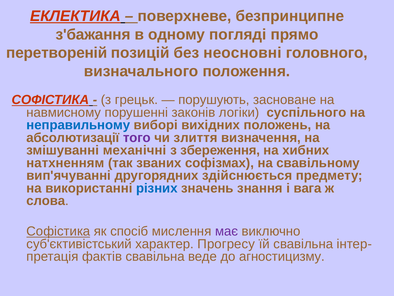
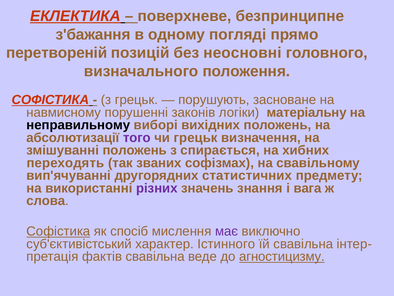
суспільного: суспільного -> матеріальну (307, 112)
неправильному colour: blue -> black (78, 125)
чи злиття: злиття -> грецьк (196, 137)
змішуванні механічні: механічні -> положень (135, 150)
збереження: збереження -> спирається (220, 150)
натхненням: натхненням -> переходять (65, 163)
здійснюється: здійснюється -> статистичних (247, 175)
різних colour: blue -> purple (157, 188)
Прогресу: Прогресу -> Істинного (226, 244)
агностицизму underline: none -> present (282, 256)
